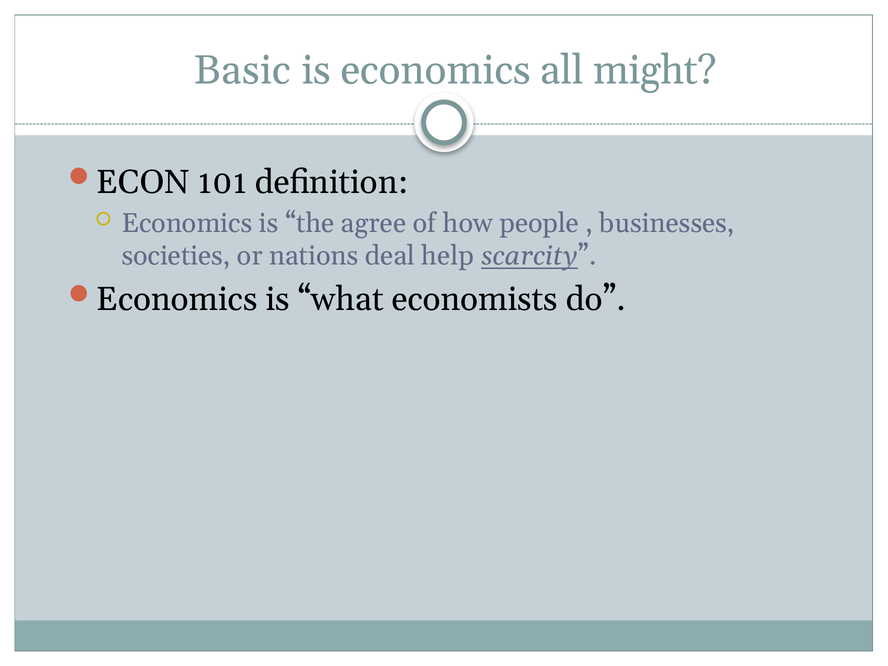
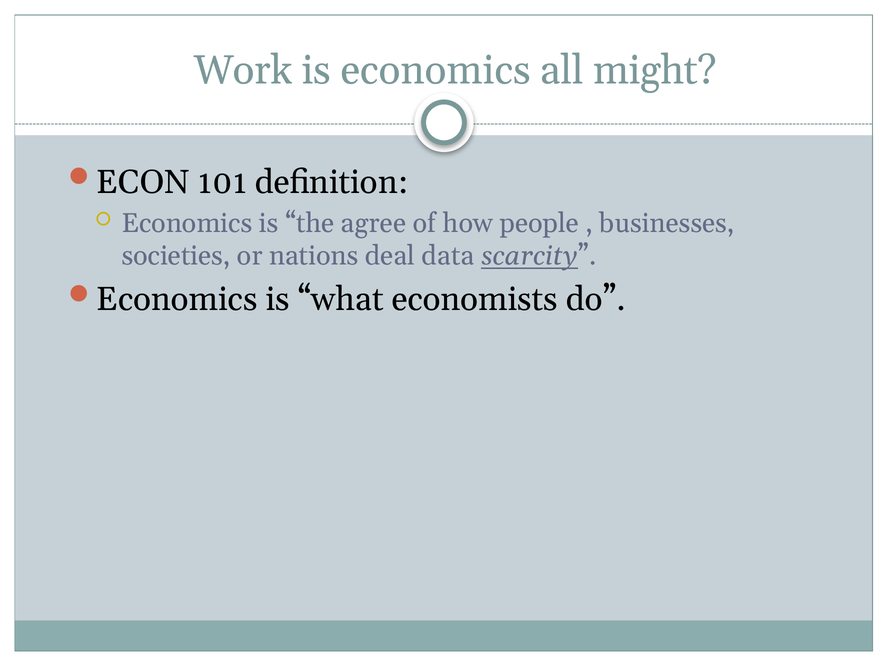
Basic: Basic -> Work (243, 70)
help: help -> data (448, 256)
